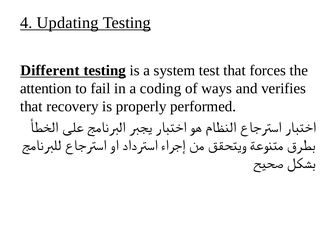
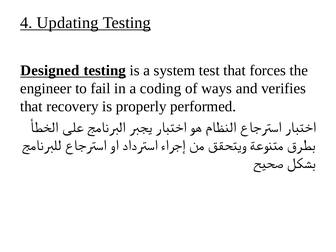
Different: Different -> Designed (50, 70)
attention: attention -> engineer (46, 88)
